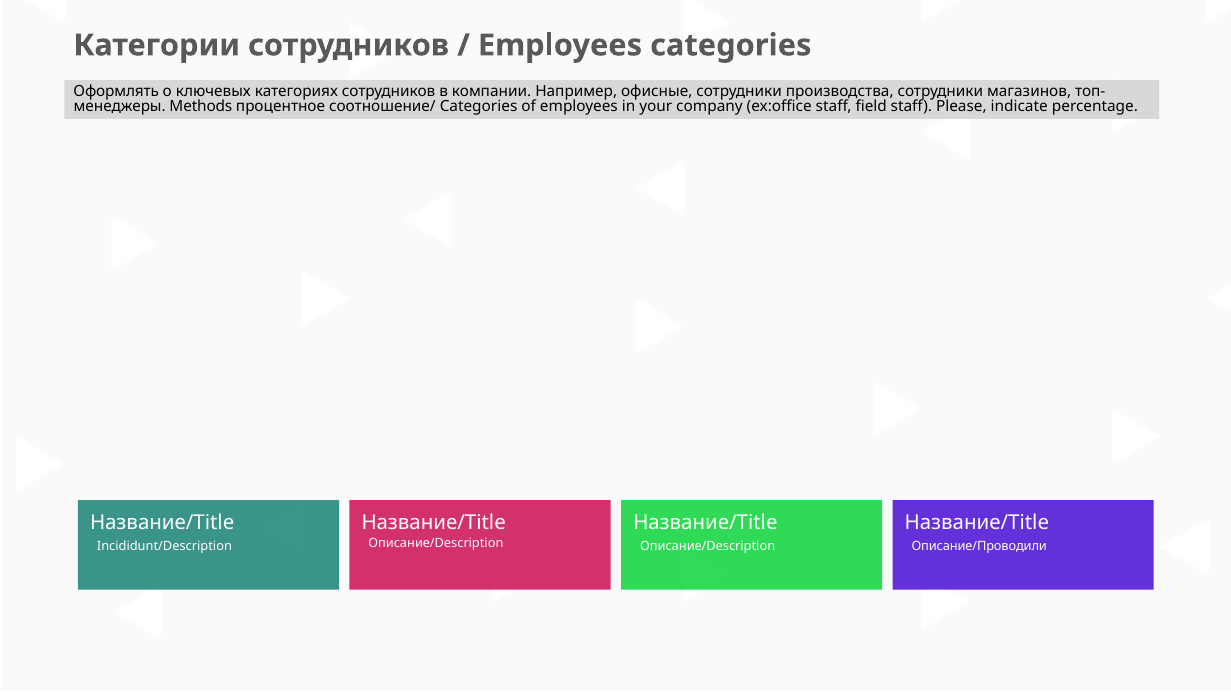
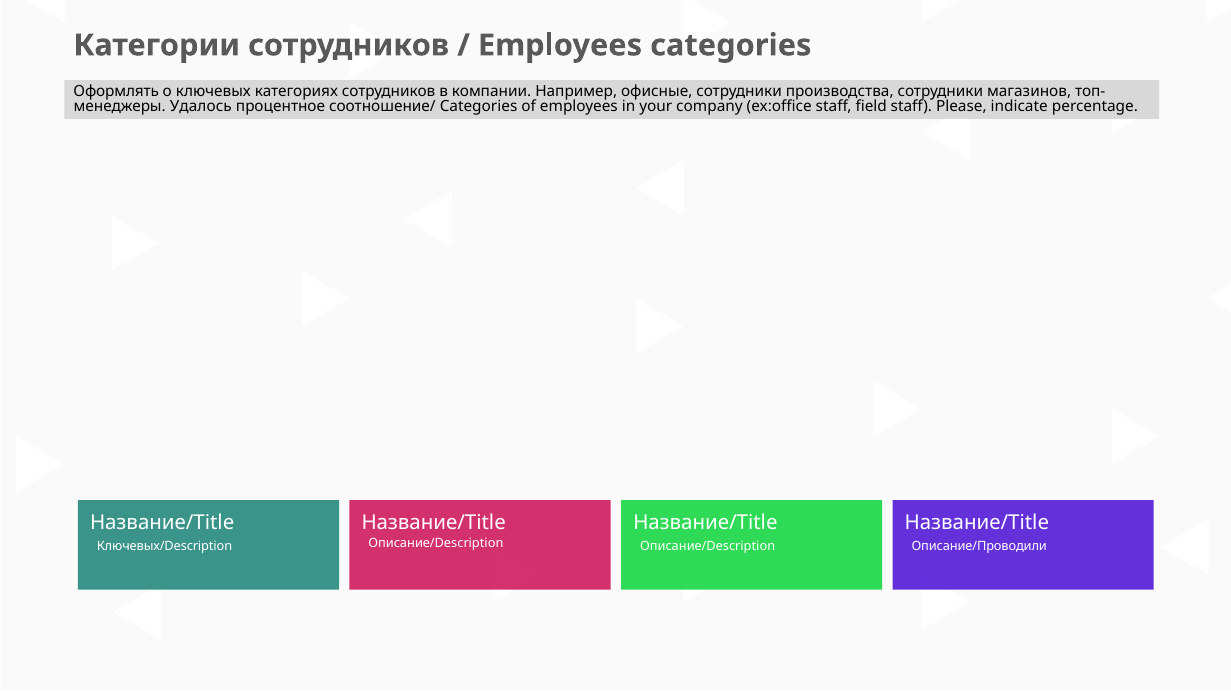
Methods: Methods -> Удалось (201, 106)
Incididunt/Description: Incididunt/Description -> Ключевых/Description (165, 546)
